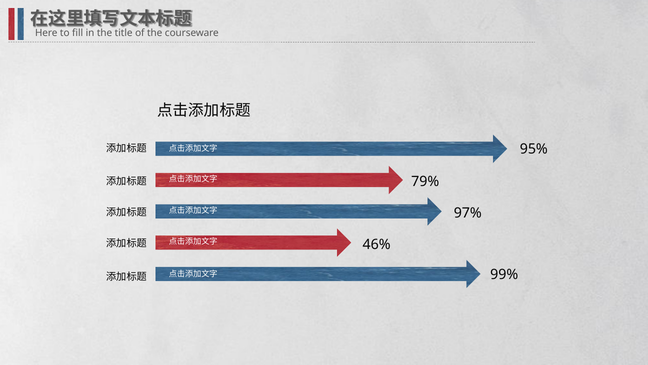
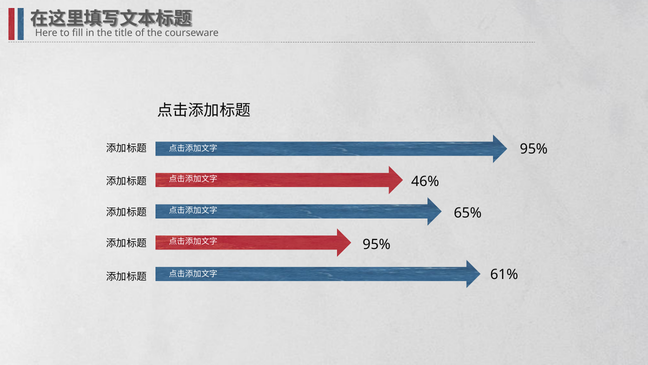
79%: 79% -> 46% (425, 181)
97%: 97% -> 65% (468, 213)
46%: 46% -> 95% (377, 244)
99%: 99% -> 61% (504, 274)
